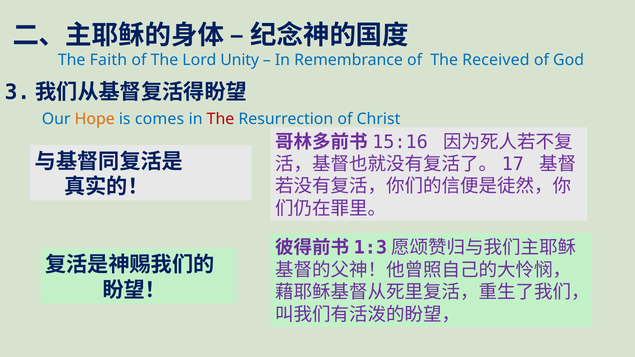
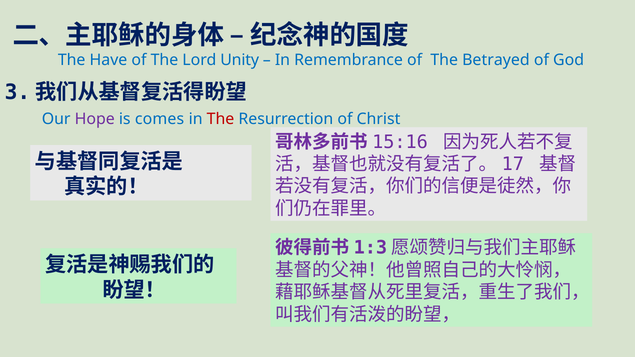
Faith: Faith -> Have (108, 60)
Received: Received -> Betrayed (496, 60)
Hope colour: orange -> purple (95, 119)
